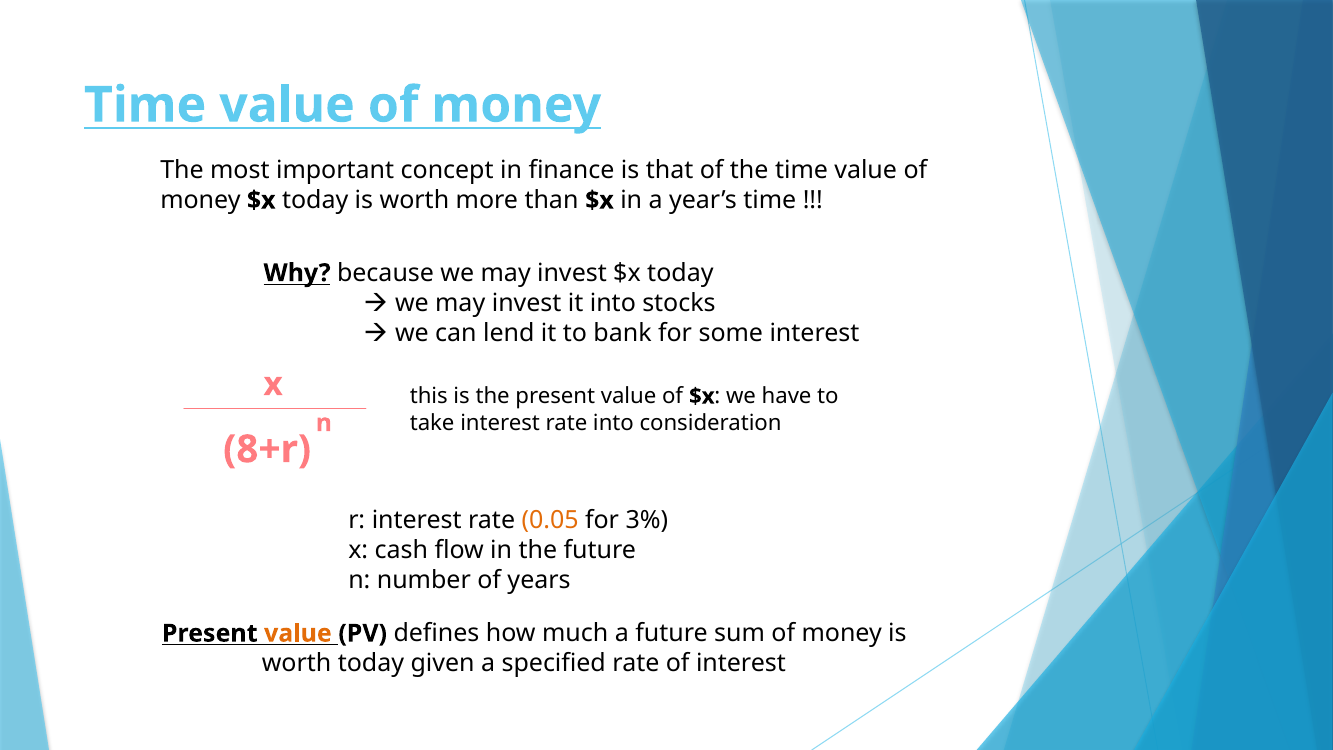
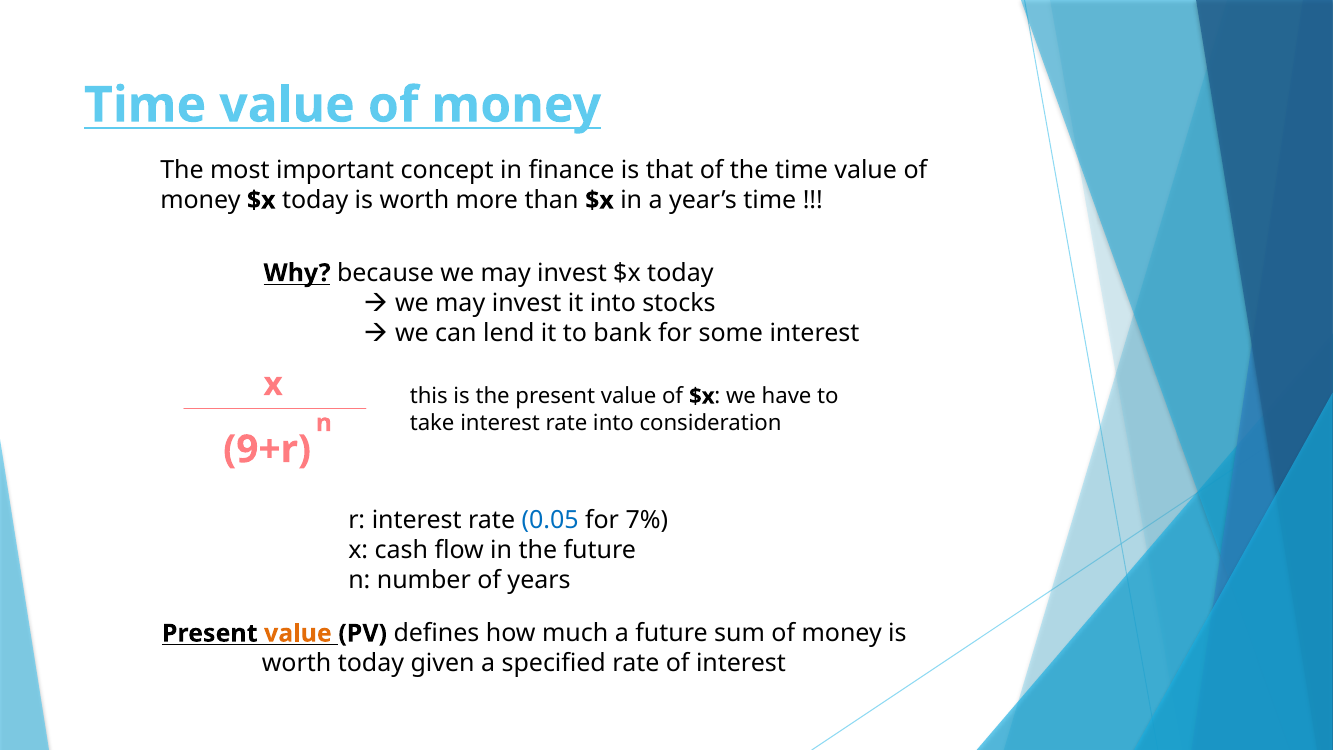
8+r: 8+r -> 9+r (267, 449)
0.05 colour: orange -> blue (550, 520)
3%: 3% -> 7% (647, 520)
